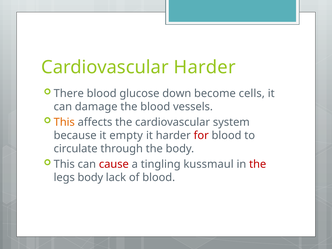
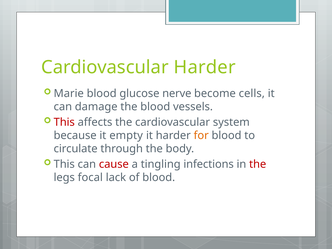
There: There -> Marie (69, 93)
down: down -> nerve (177, 93)
This colour: orange -> red (64, 122)
for colour: red -> orange (201, 135)
kussmaul: kussmaul -> infections (209, 164)
legs body: body -> focal (90, 178)
